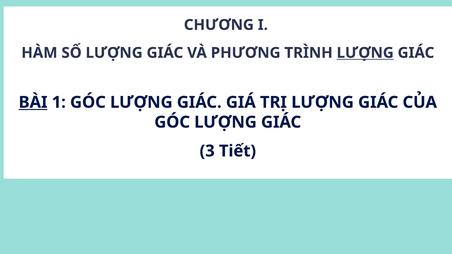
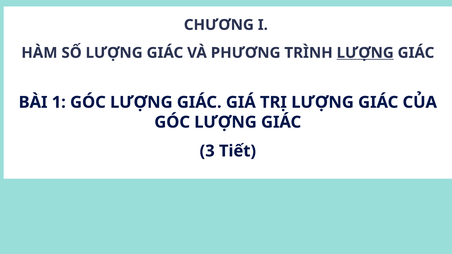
BÀI underline: present -> none (33, 102)
